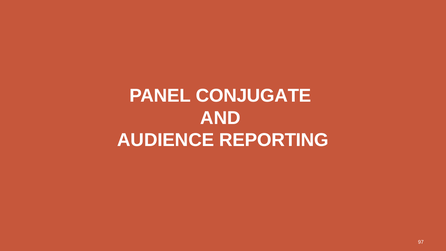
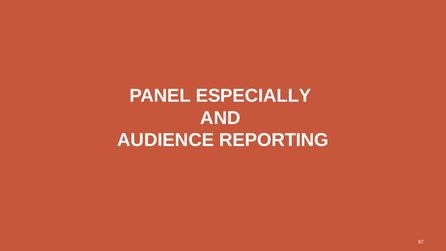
CONJUGATE: CONJUGATE -> ESPECIALLY (254, 96)
